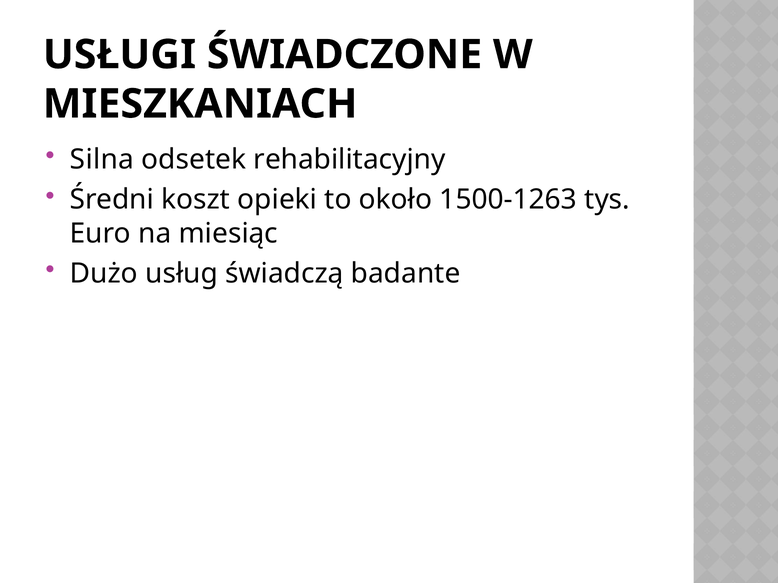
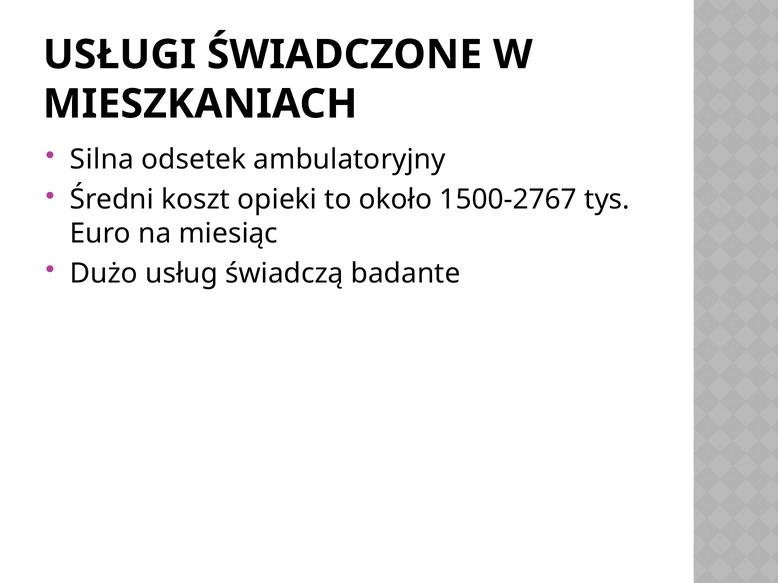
rehabilitacyjny: rehabilitacyjny -> ambulatoryjny (349, 160)
1500-1263: 1500-1263 -> 1500-2767 (508, 200)
